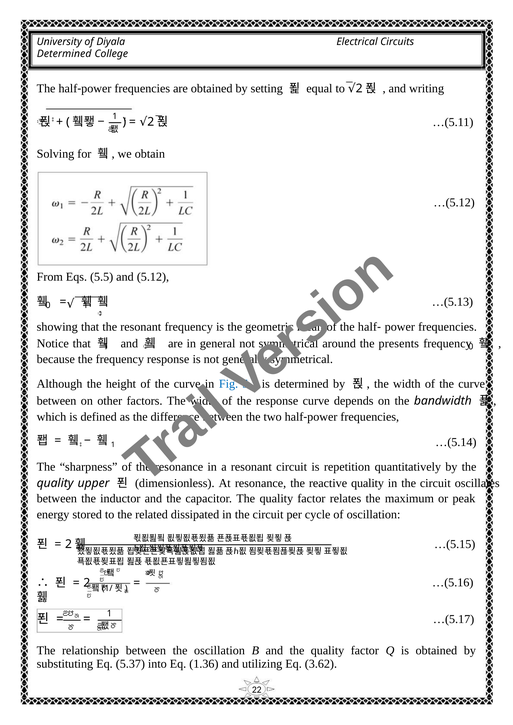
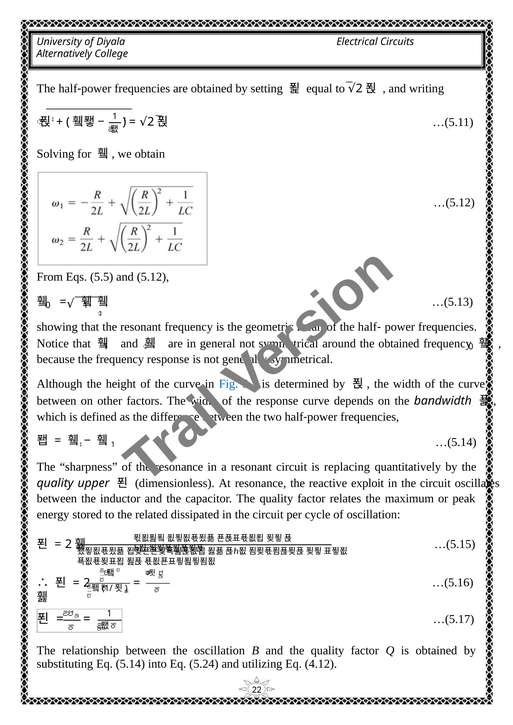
Determined: Determined -> Alternatively (64, 54)
the presents: presents -> obtained (399, 343)
repetition: repetition -> replacing (347, 467)
reactive quality: quality -> exploit (368, 483)
5.37: 5.37 -> 5.14 (130, 664)
1.36: 1.36 -> 5.24 (204, 664)
3.62: 3.62 -> 4.12 (321, 664)
